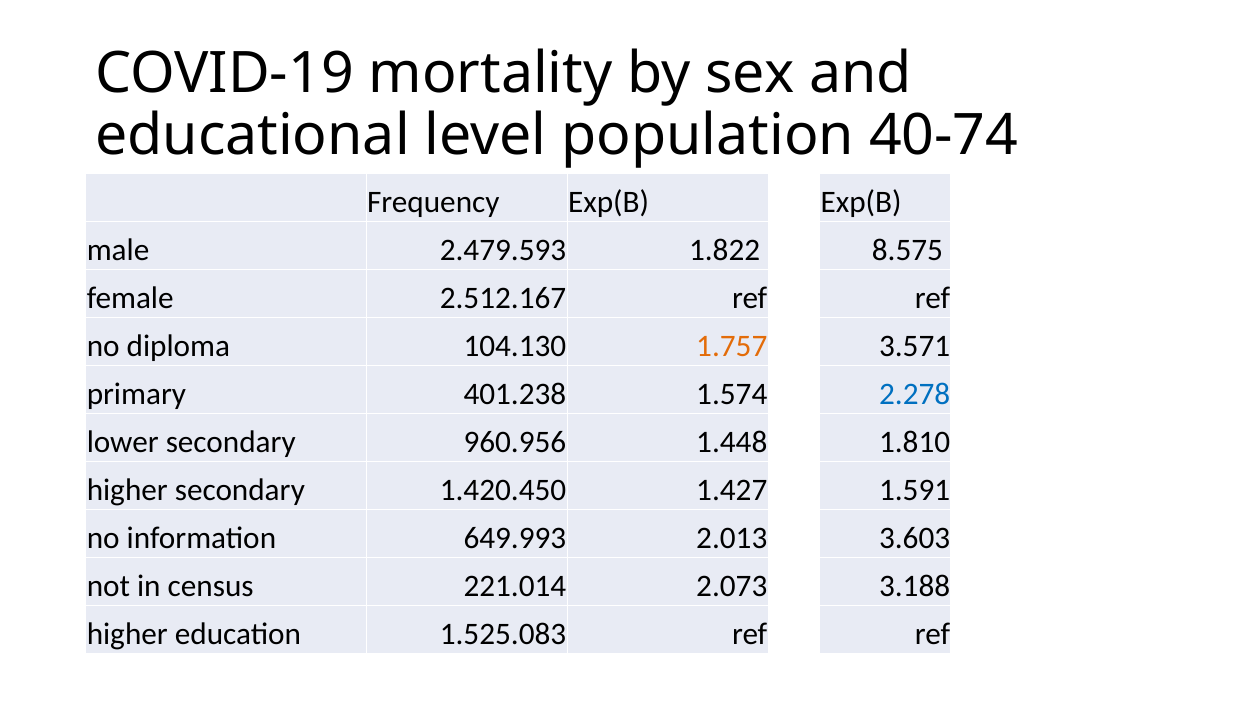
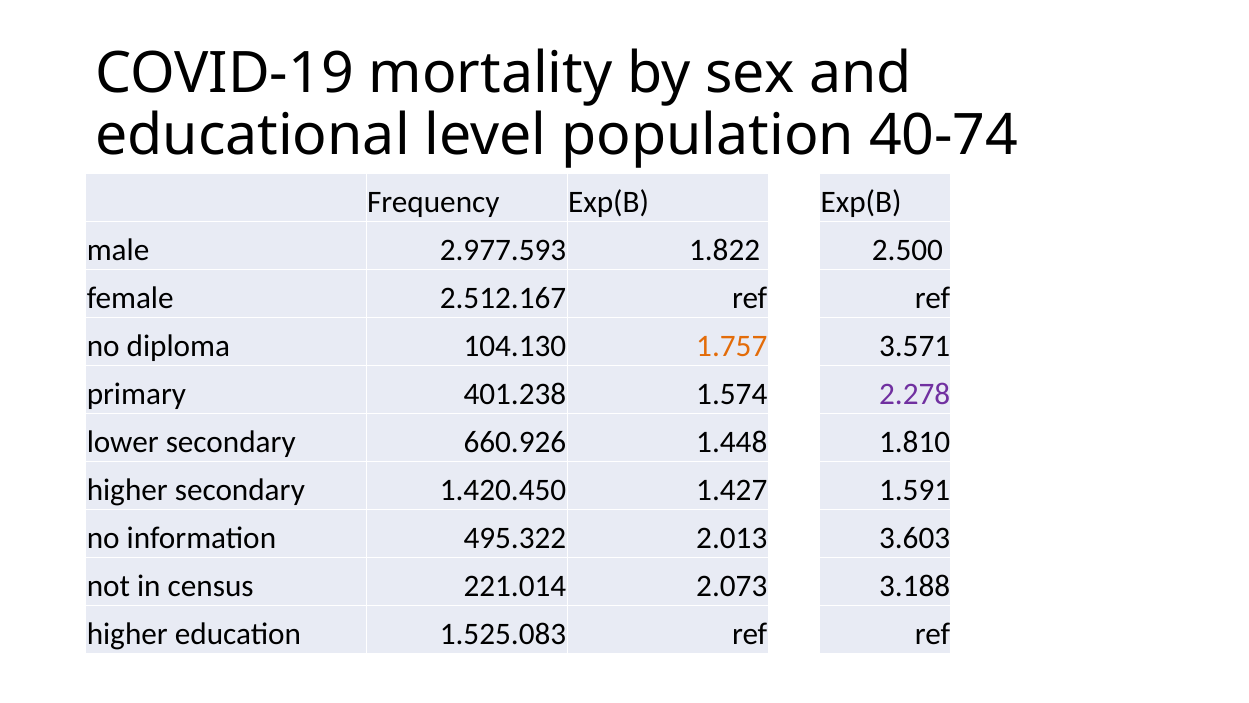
2.479.593: 2.479.593 -> 2.977.593 (503, 250)
8.575: 8.575 -> 2.500 (907, 250)
2.278 colour: blue -> purple (915, 394)
960.956: 960.956 -> 660.926 (515, 442)
649.993: 649.993 -> 495.322 (515, 538)
